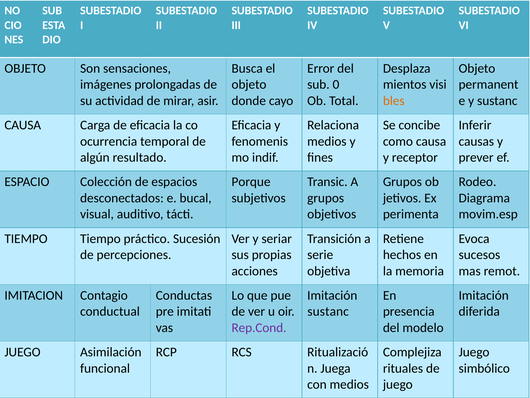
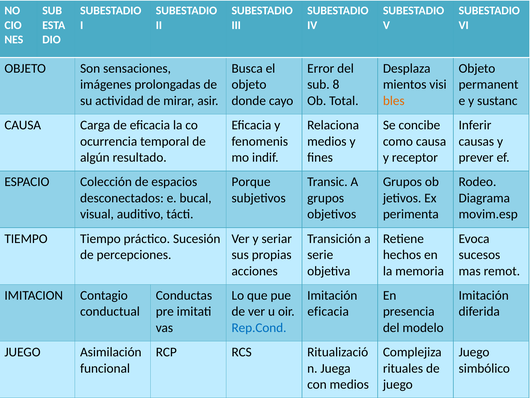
0: 0 -> 8 (336, 84)
sustanc: sustanc -> eficacia (328, 311)
Rep.Cond colour: purple -> blue (259, 327)
